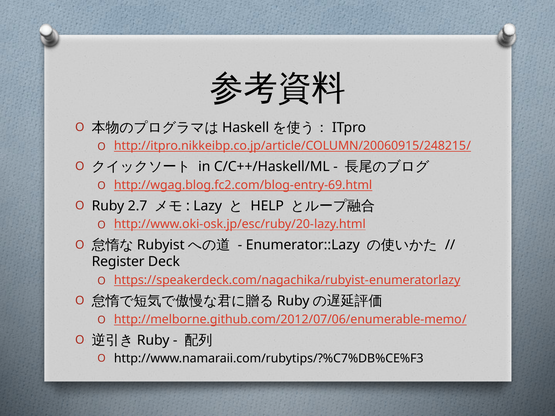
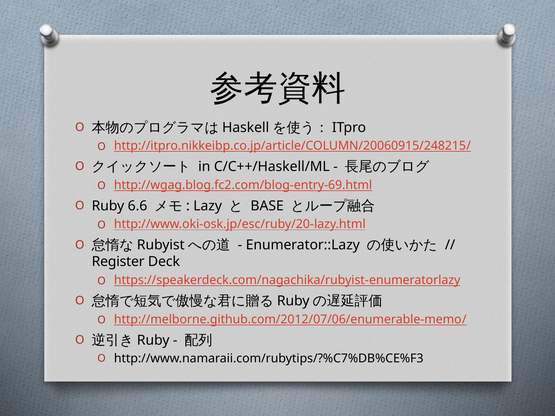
2.7: 2.7 -> 6.6 (138, 206)
HELP: HELP -> BASE (267, 206)
